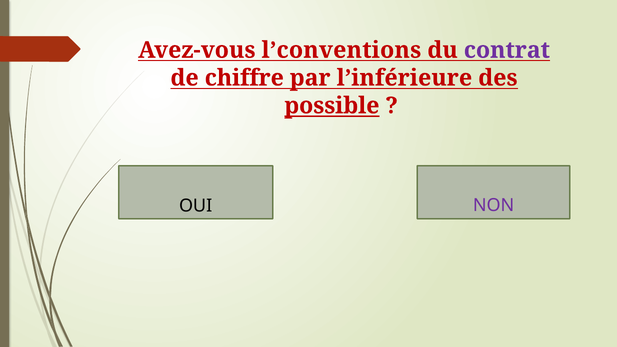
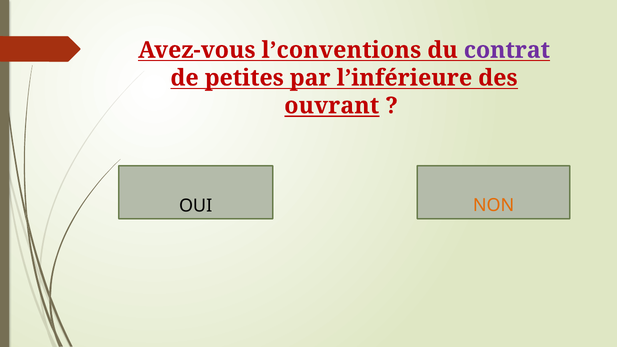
chiffre: chiffre -> petites (244, 78)
possible: possible -> ouvrant (332, 106)
NON colour: purple -> orange (494, 206)
